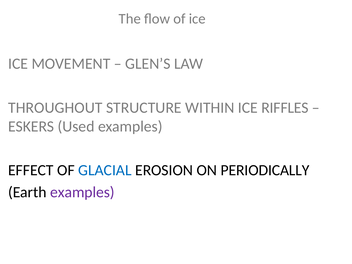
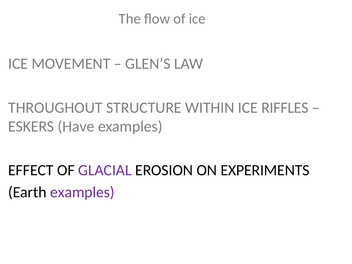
Used: Used -> Have (76, 126)
GLACIAL colour: blue -> purple (105, 170)
PERIODICALLY: PERIODICALLY -> EXPERIMENTS (265, 170)
